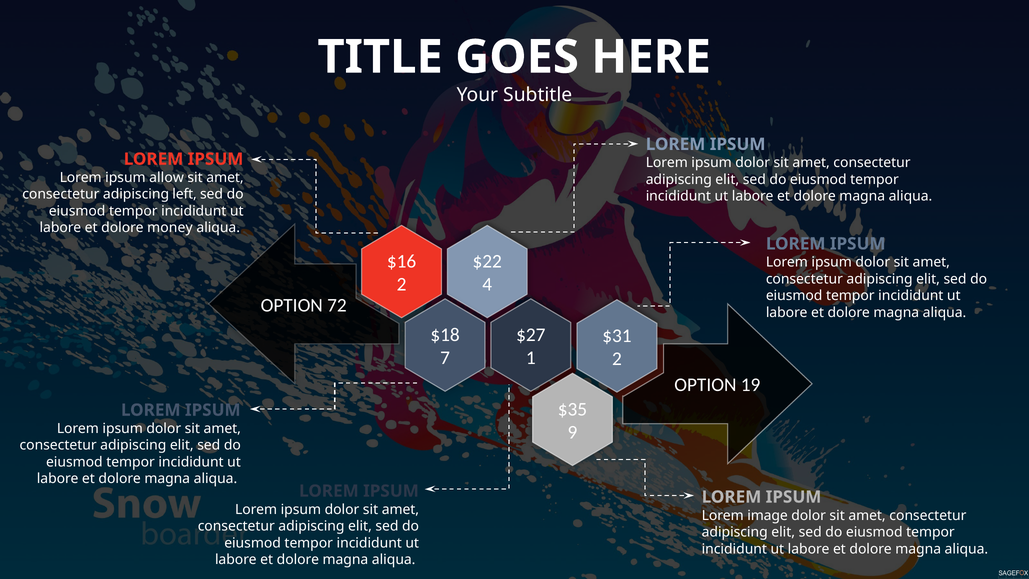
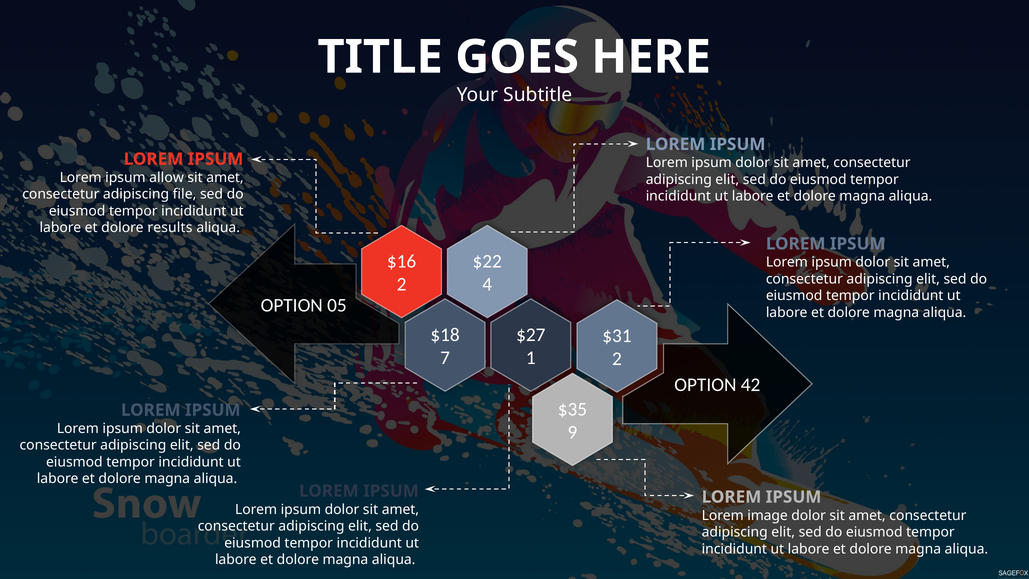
left: left -> file (185, 194)
money: money -> results (170, 228)
72: 72 -> 05 (337, 305)
19: 19 -> 42 (751, 385)
